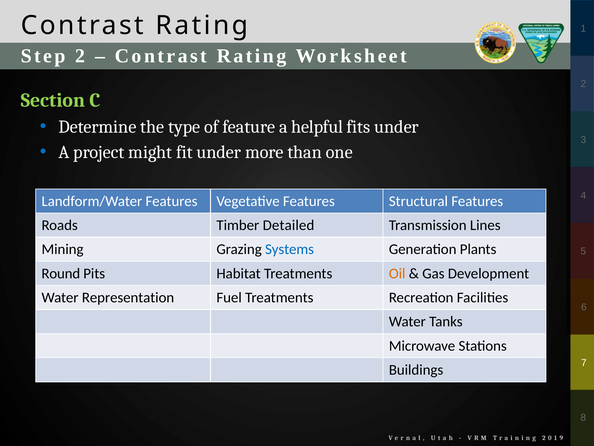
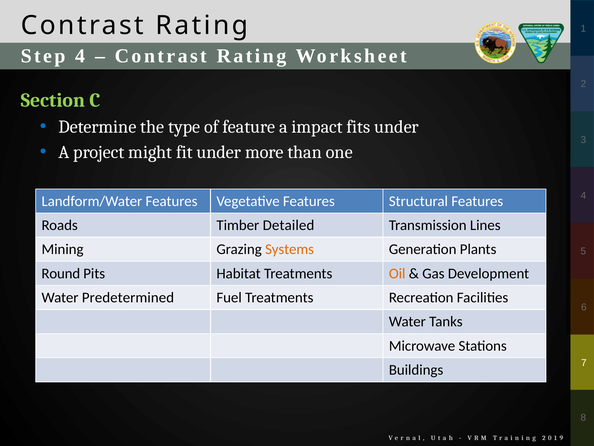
Step 2: 2 -> 4 (80, 56)
helpful: helpful -> impact (317, 127)
Systems colour: blue -> orange (290, 249)
Representation: Representation -> Predetermined (128, 297)
